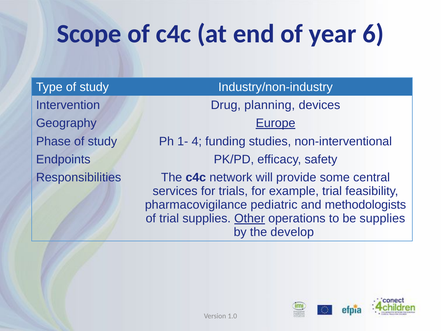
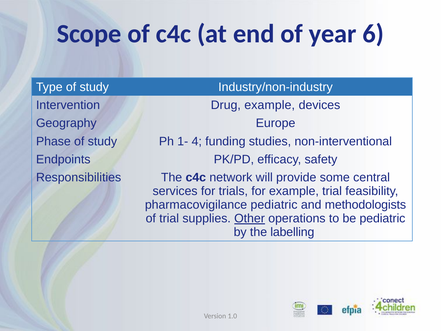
Drug planning: planning -> example (270, 105)
Europe underline: present -> none (276, 123)
be supplies: supplies -> pediatric (382, 218)
develop: develop -> labelling (292, 232)
